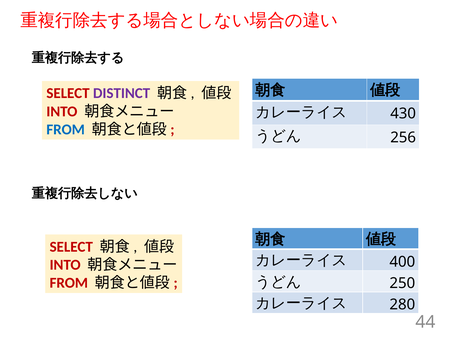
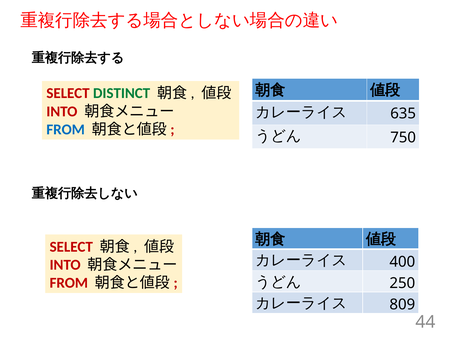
DISTINCT colour: purple -> green (122, 93)
430: 430 -> 635 (403, 114)
256: 256 -> 750 (403, 137)
280: 280 -> 809 (402, 304)
